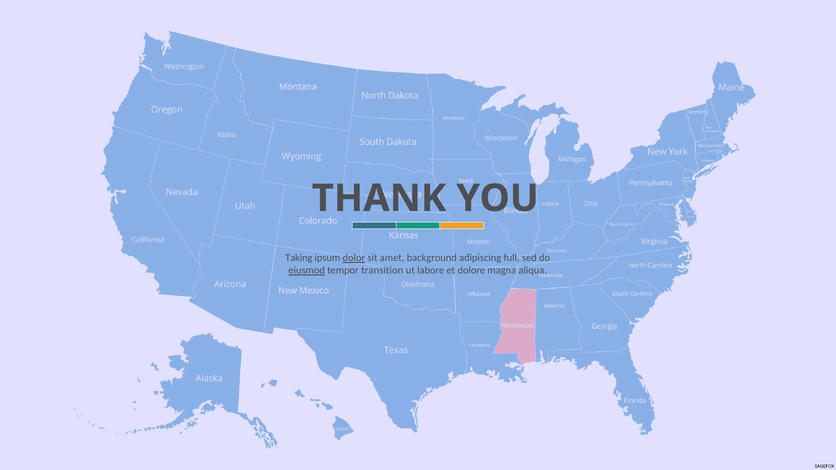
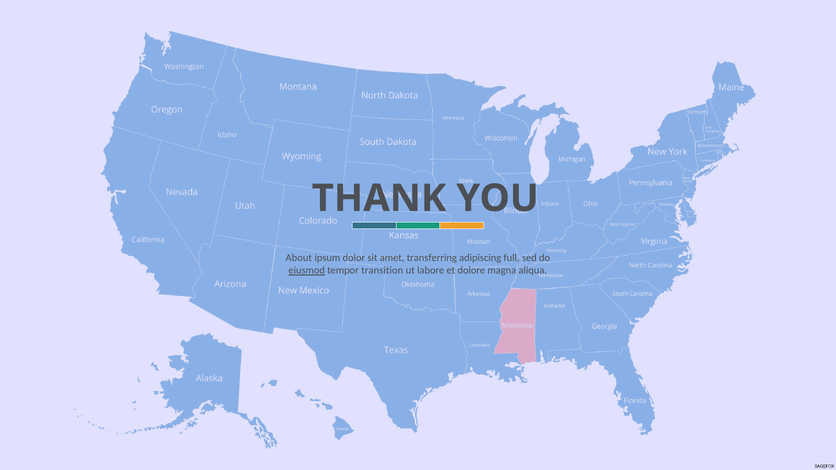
Taking: Taking -> About (299, 258)
dolor underline: present -> none (354, 258)
background: background -> transferring (432, 258)
